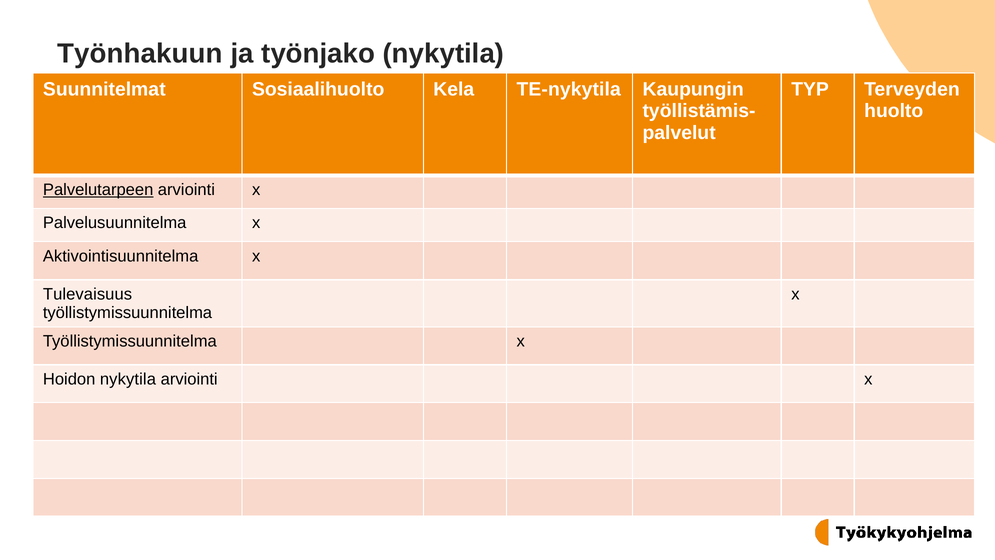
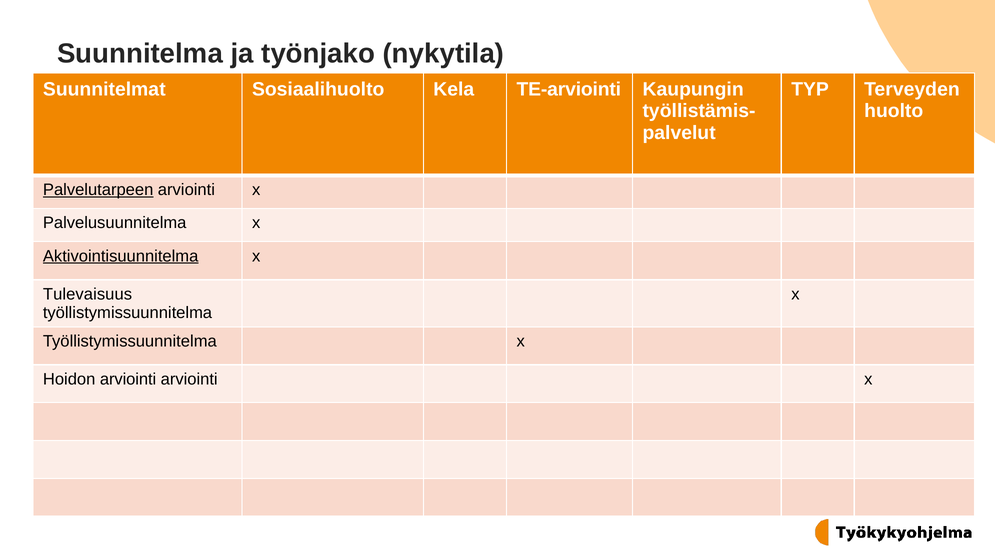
Työnhakuun: Työnhakuun -> Suunnitelma (140, 53)
TE-nykytila: TE-nykytila -> TE-arviointi (569, 89)
Aktivointisuunnitelma underline: none -> present (121, 256)
Hoidon nykytila: nykytila -> arviointi (128, 379)
